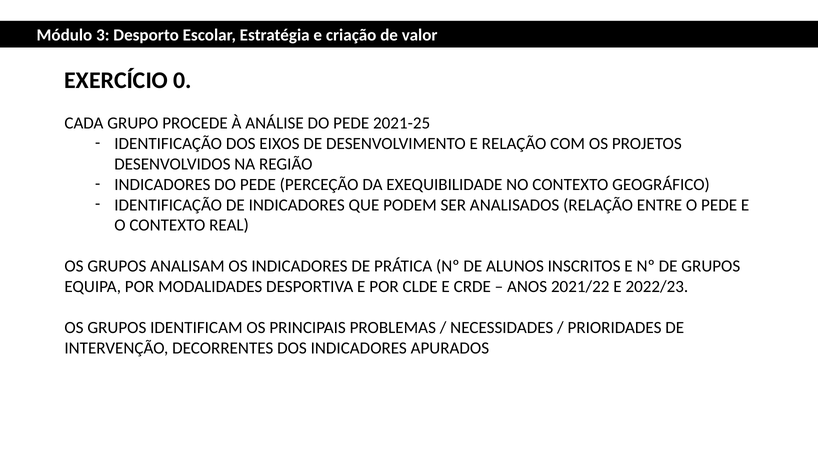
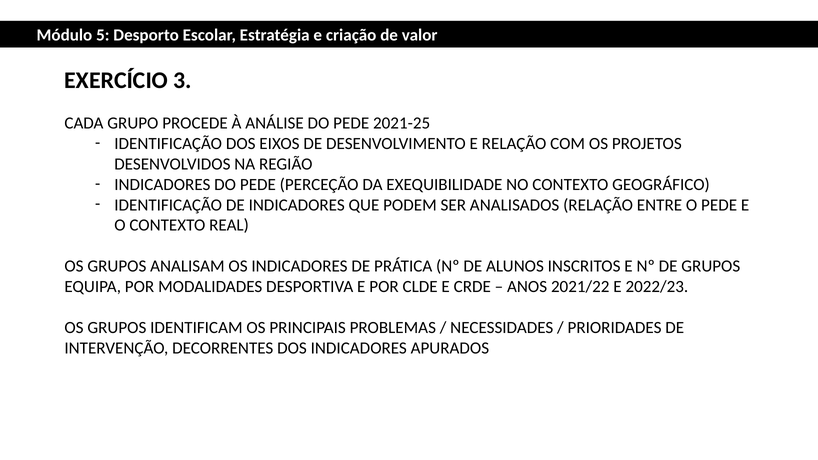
3: 3 -> 5 (103, 35)
0: 0 -> 3 (183, 81)
